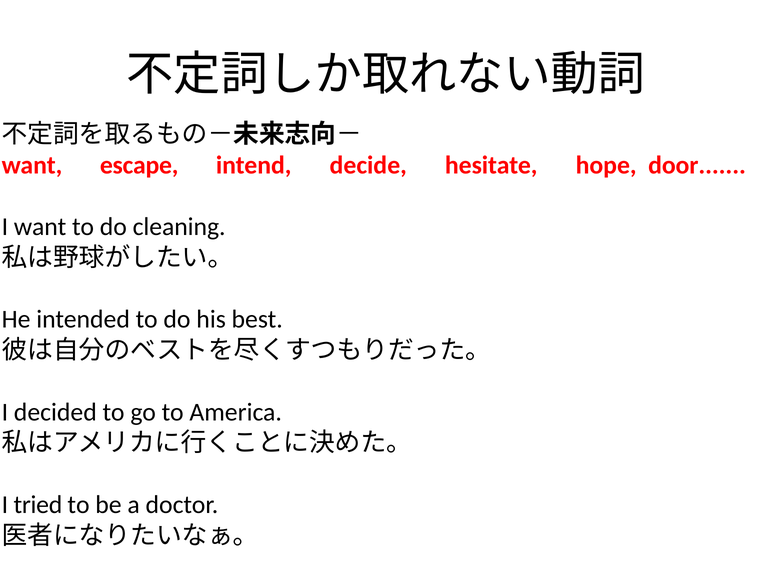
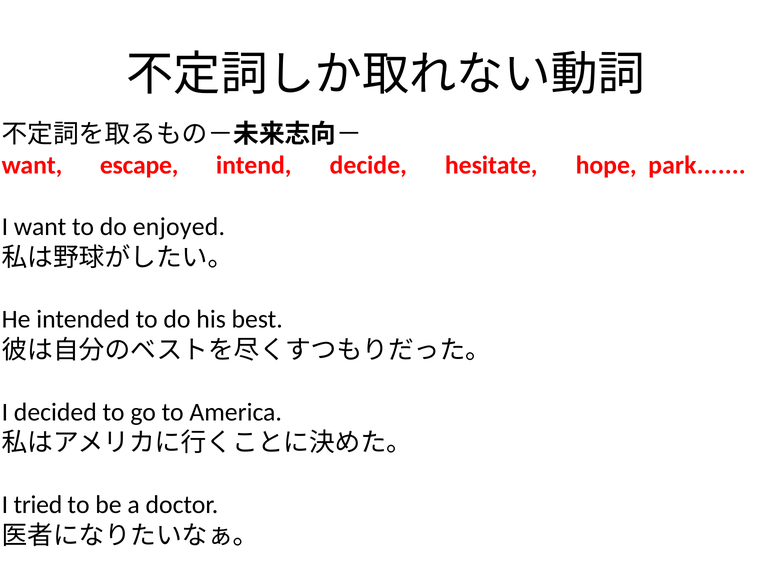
door: door -> park (697, 165)
cleaning: cleaning -> enjoyed (179, 227)
